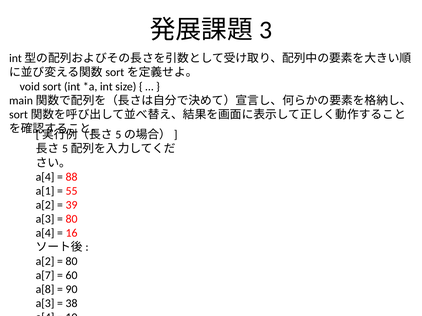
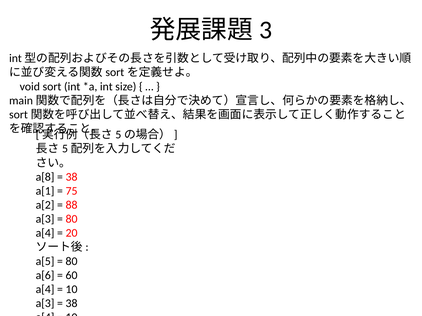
a[4: a[4 -> a[8 (45, 177)
88: 88 -> 38 (72, 177)
55: 55 -> 75 (72, 191)
39: 39 -> 88 (72, 205)
16: 16 -> 20 (72, 233)
a[2: a[2 -> a[5 (45, 262)
a[7: a[7 -> a[6 (45, 276)
a[8: a[8 -> a[4 (45, 290)
90: 90 -> 10 (72, 290)
